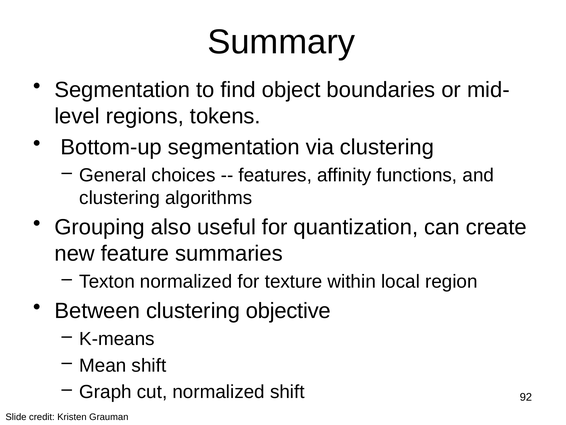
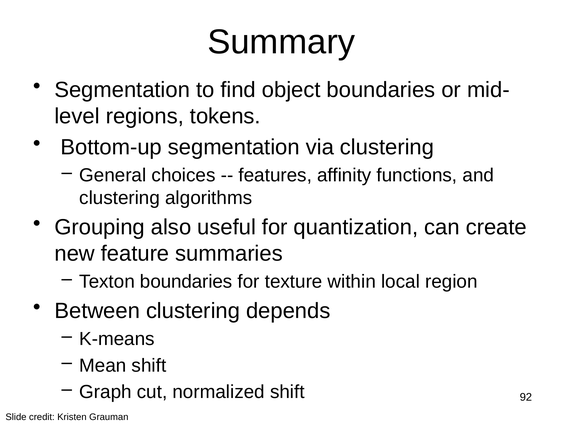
Texton normalized: normalized -> boundaries (186, 281)
objective: objective -> depends (288, 311)
